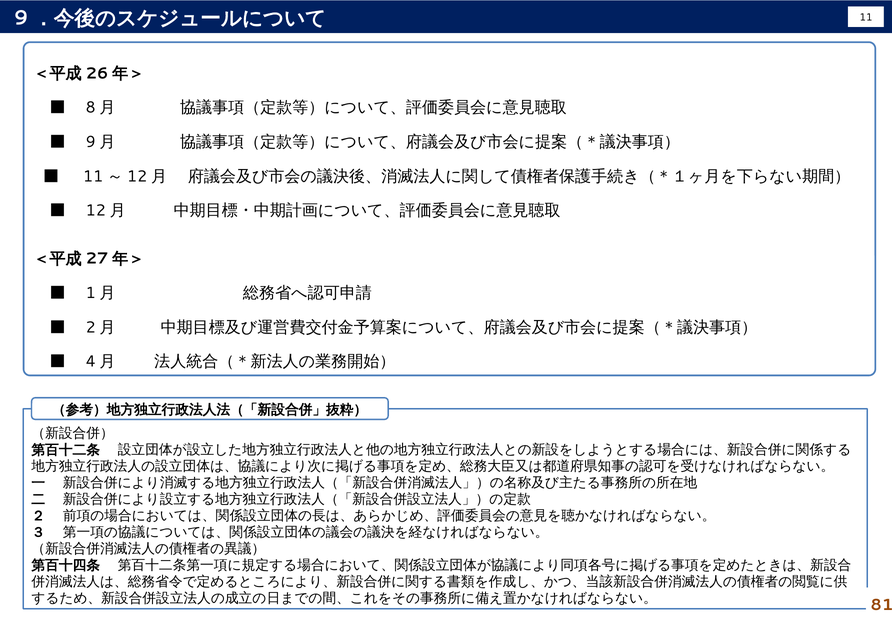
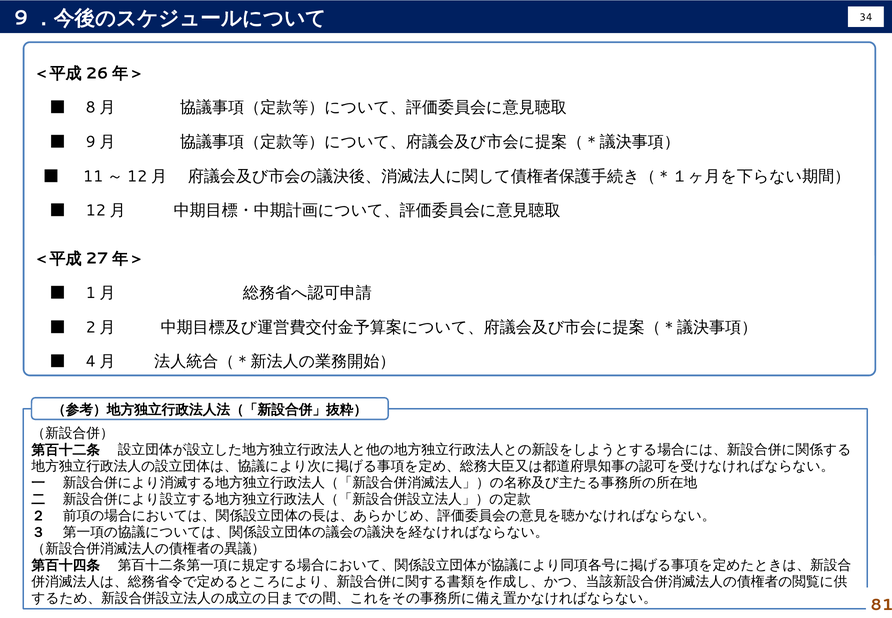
11: 11 -> 34 (866, 17)
